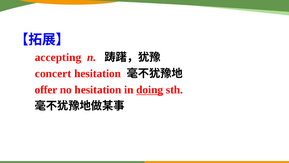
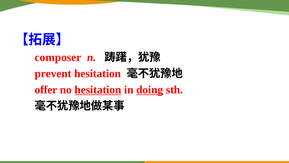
accepting: accepting -> composer (58, 57)
concert: concert -> prevent (53, 73)
hesitation underline: none -> present (98, 90)
